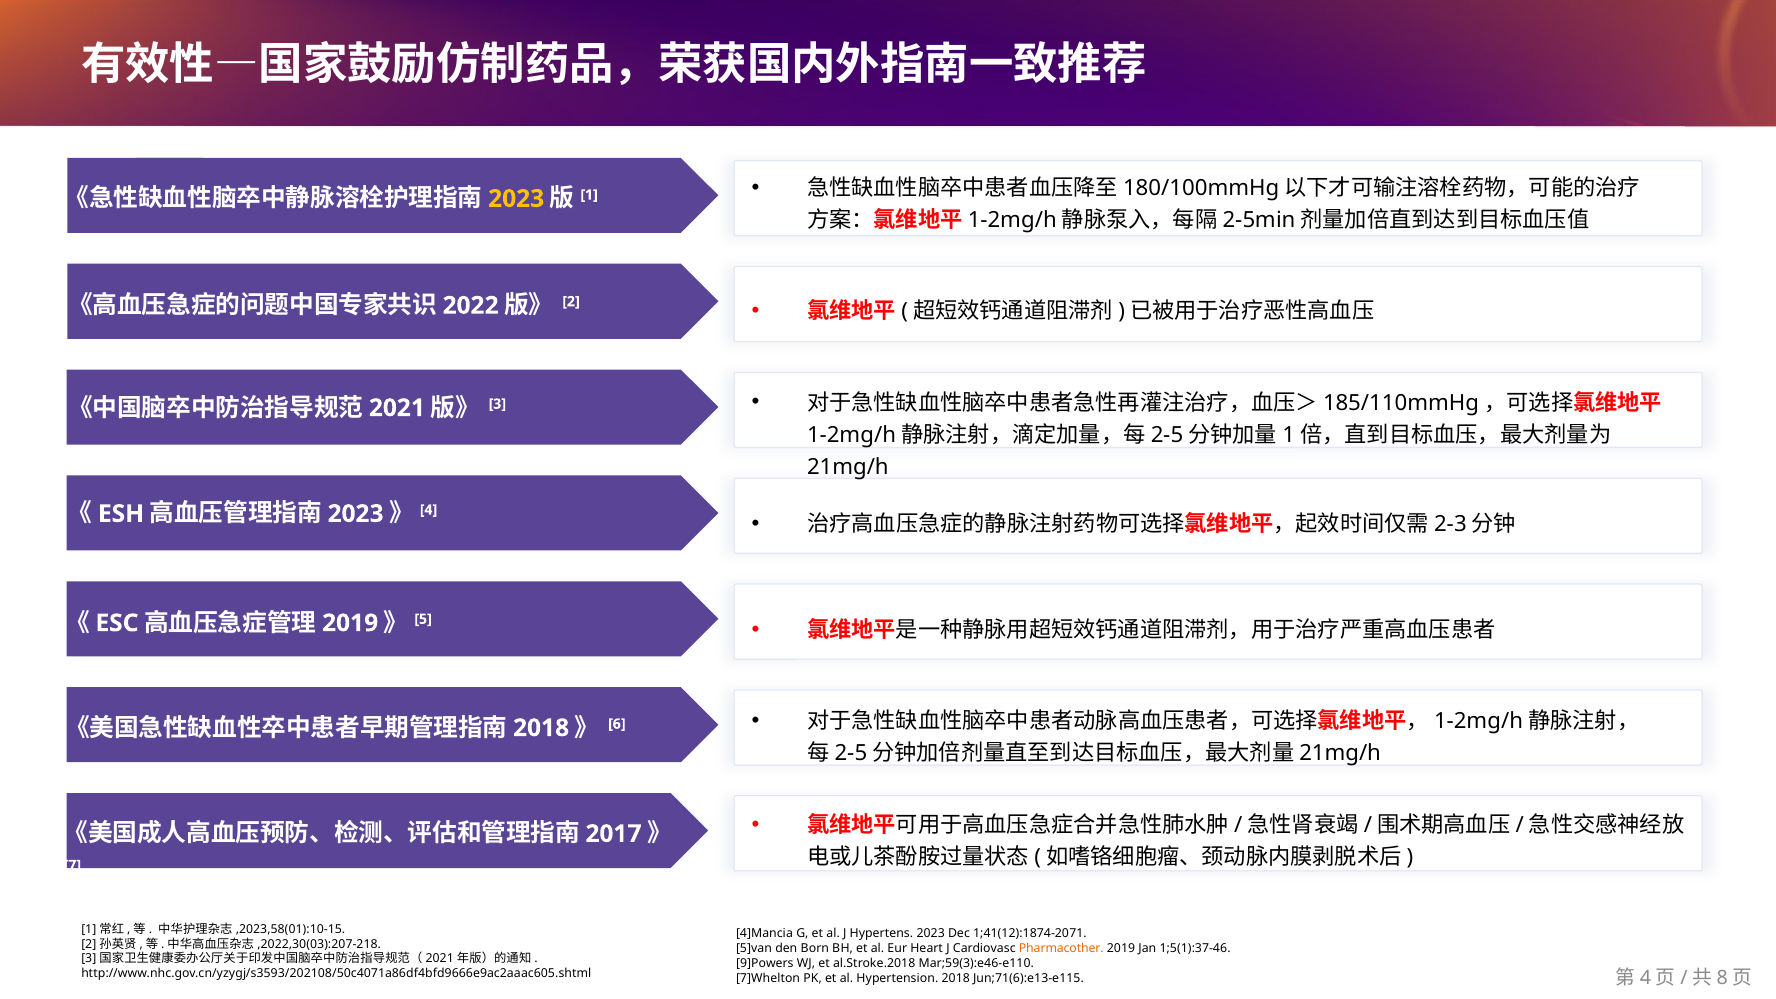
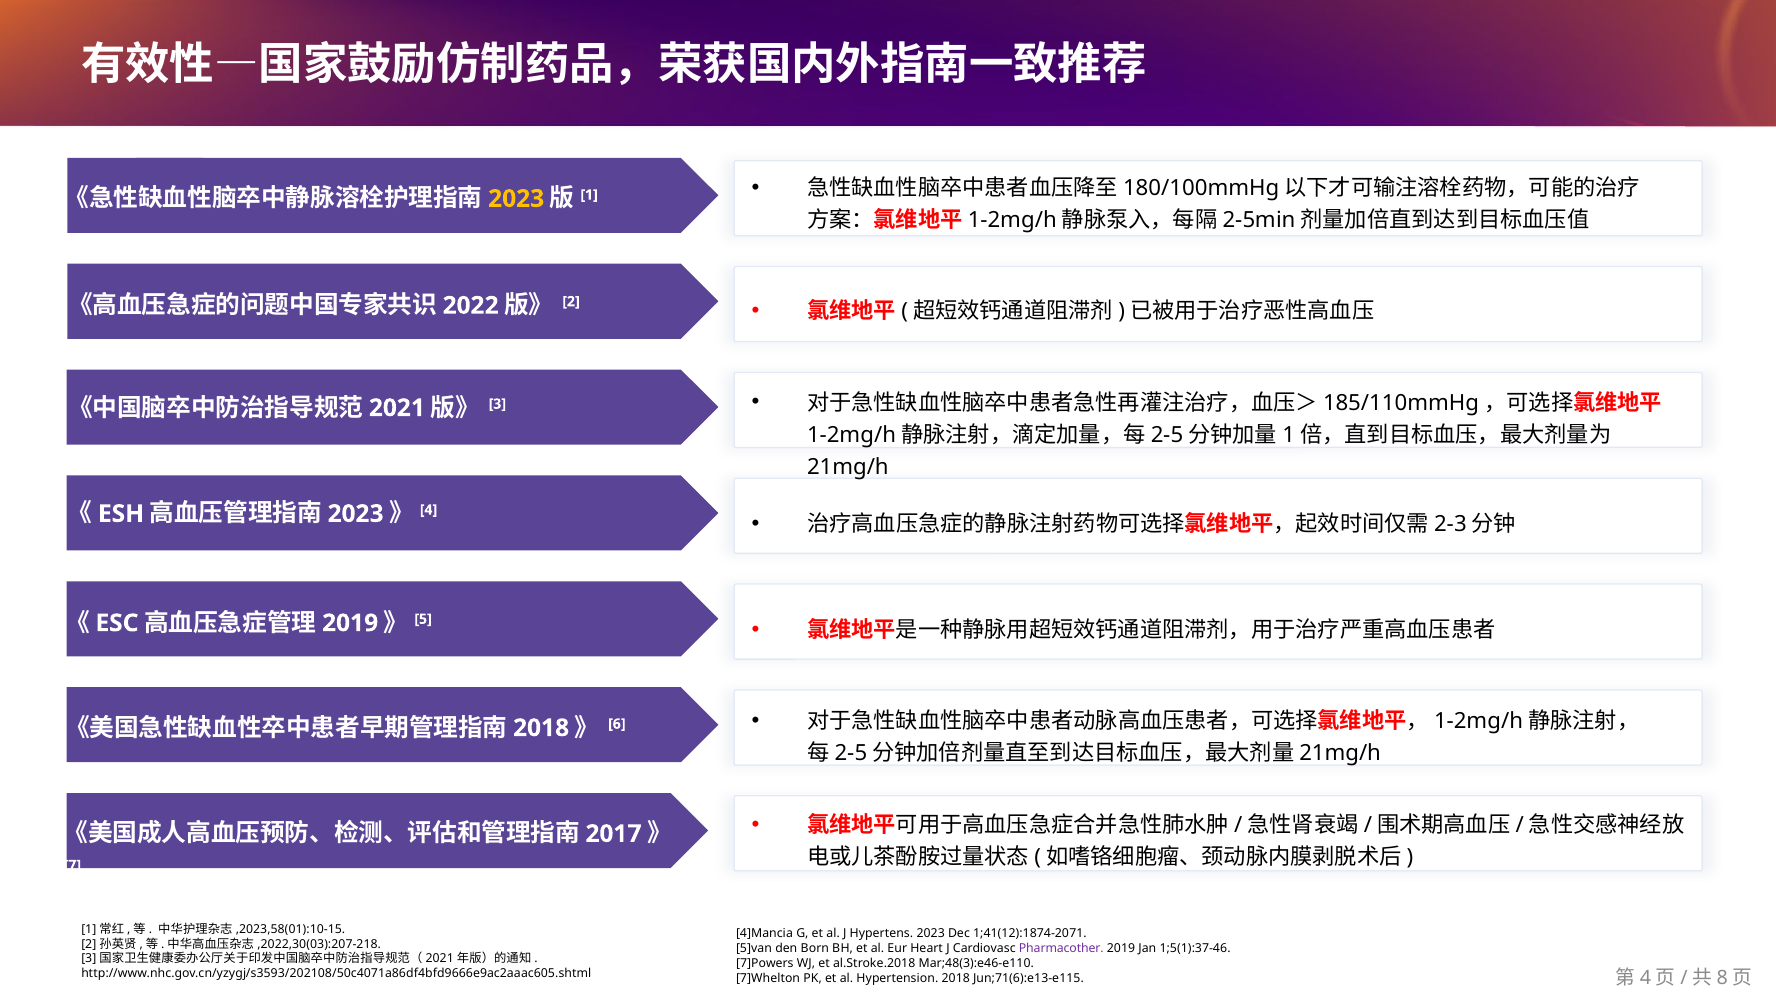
Pharmacother colour: orange -> purple (1061, 949)
9]Powers: 9]Powers -> 7]Powers (765, 963)
Mar;59(3):e46-e110: Mar;59(3):e46-e110 -> Mar;48(3):e46-e110 (976, 963)
